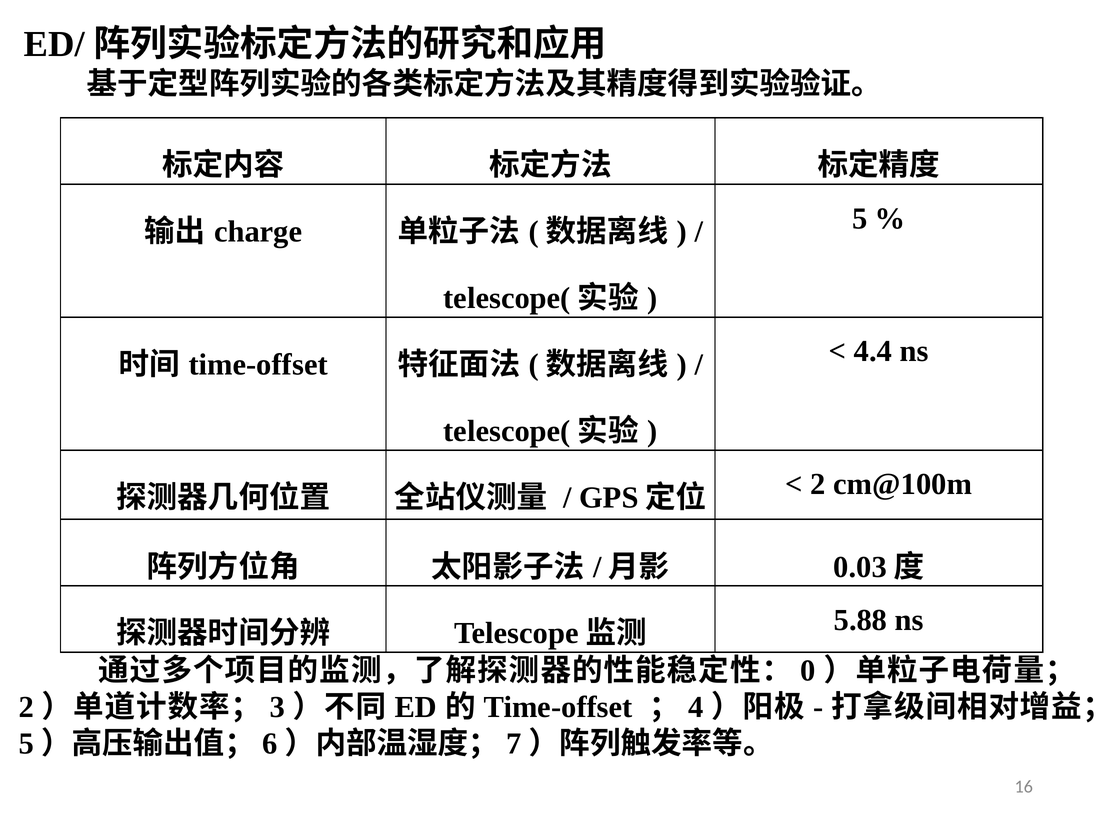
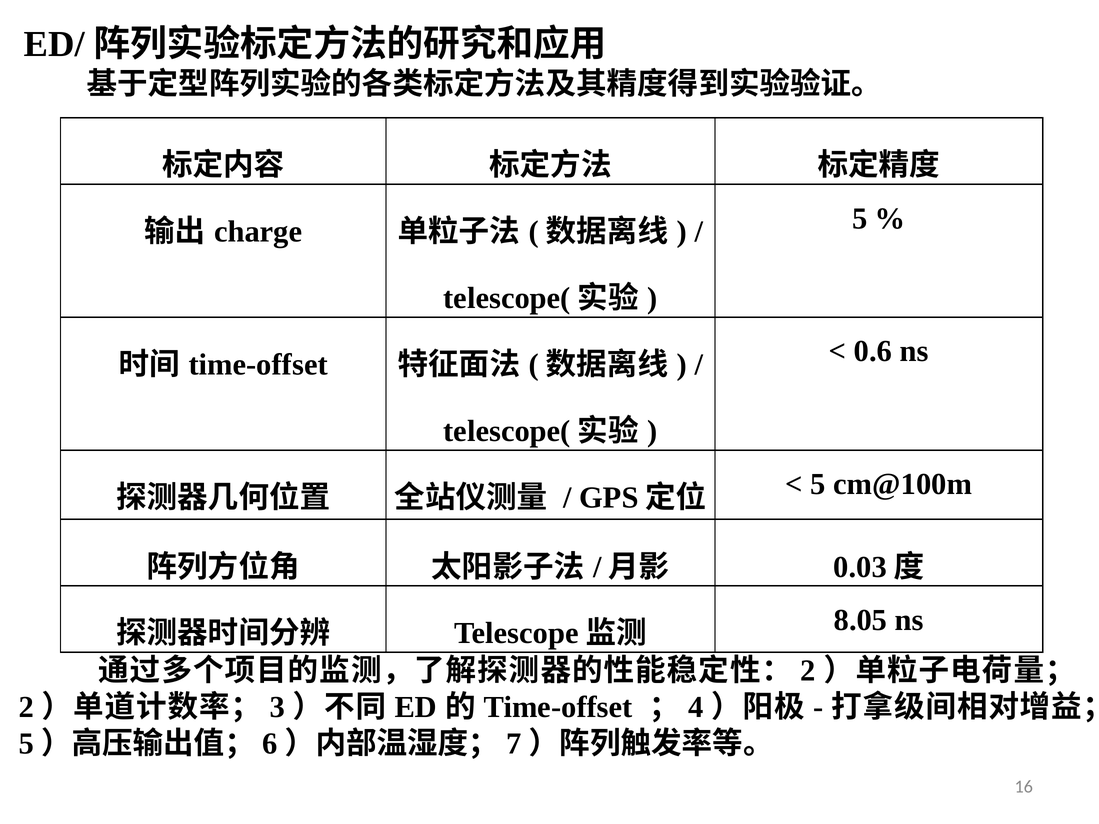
4.4: 4.4 -> 0.6 (873, 351)
2: 2 -> 5 (818, 484)
5.88: 5.88 -> 8.05 (861, 620)
0: 0 -> 2 (808, 671)
